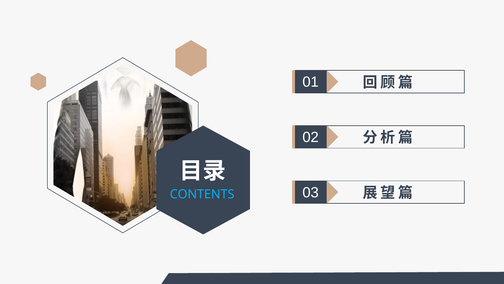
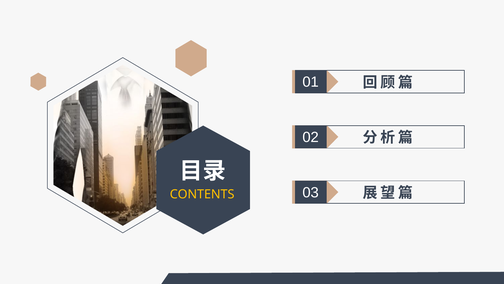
CONTENTS colour: light blue -> yellow (202, 194)
